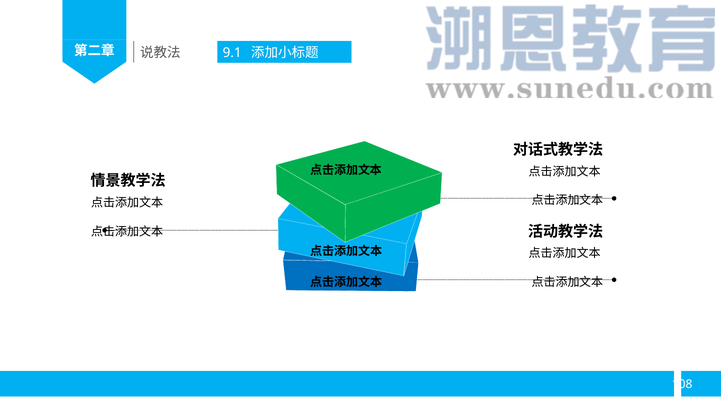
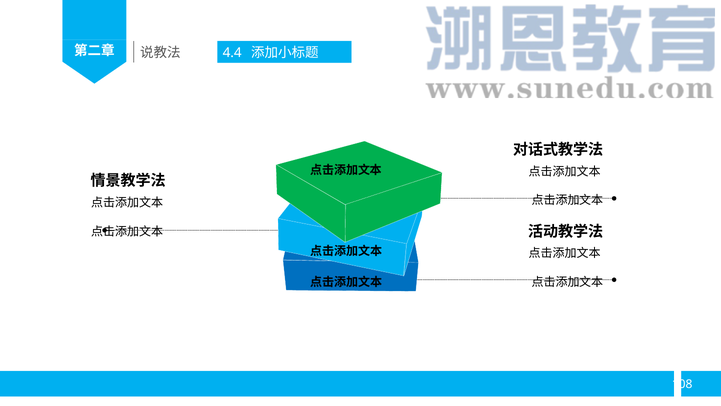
9.1: 9.1 -> 4.4 (232, 53)
